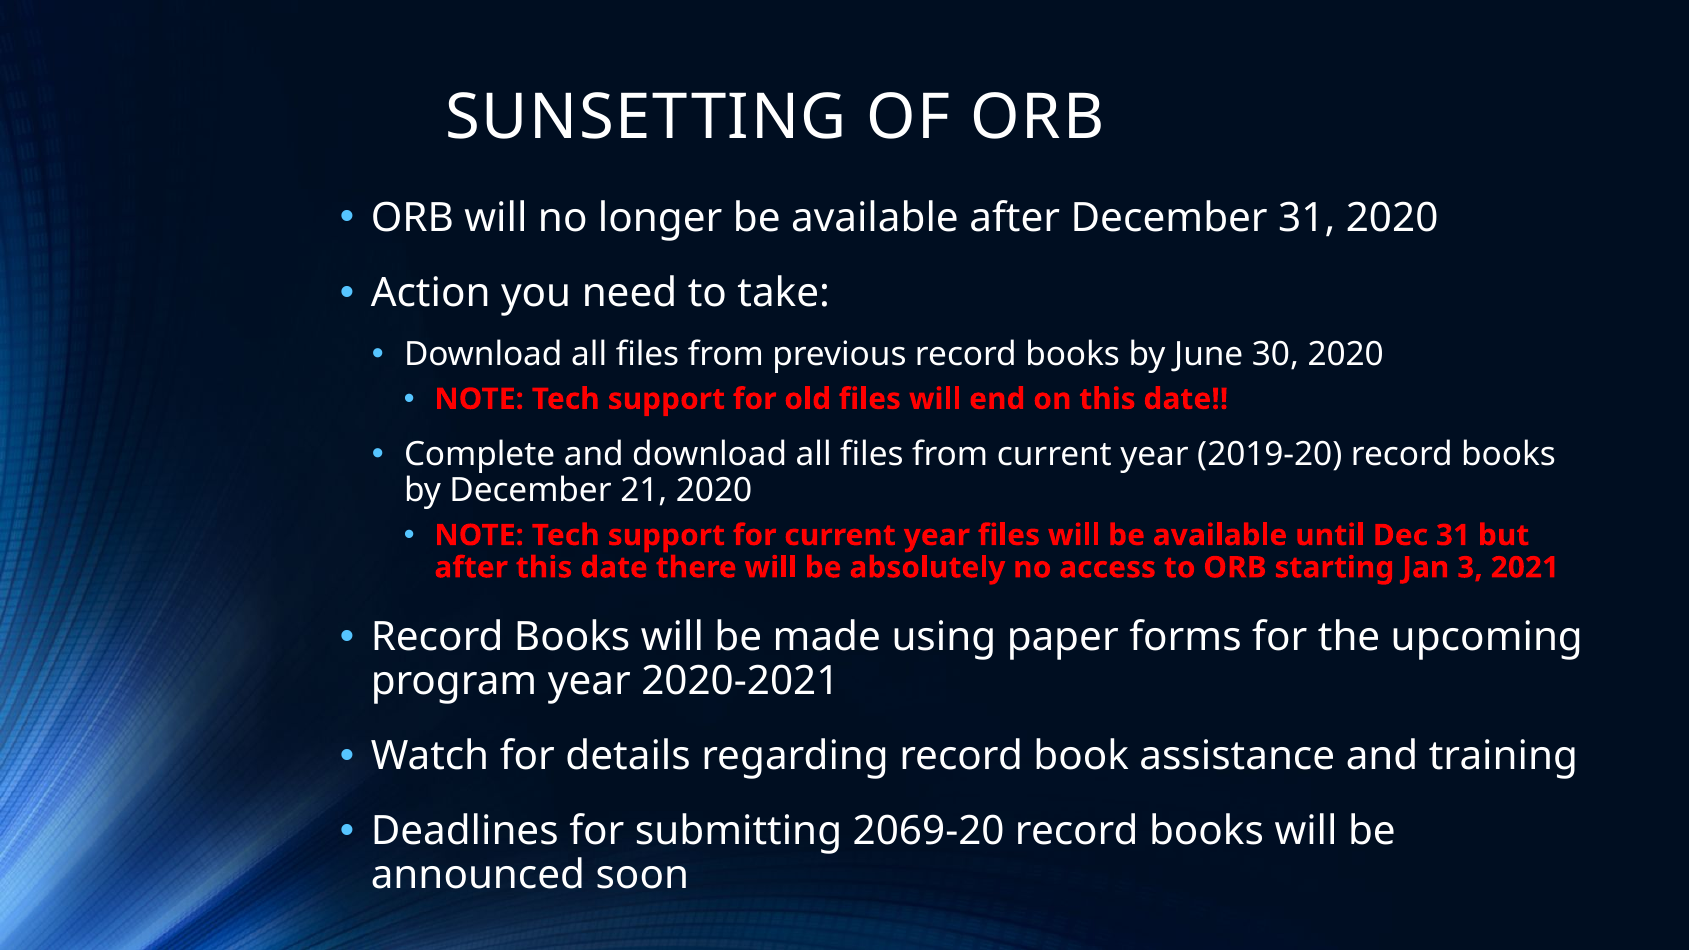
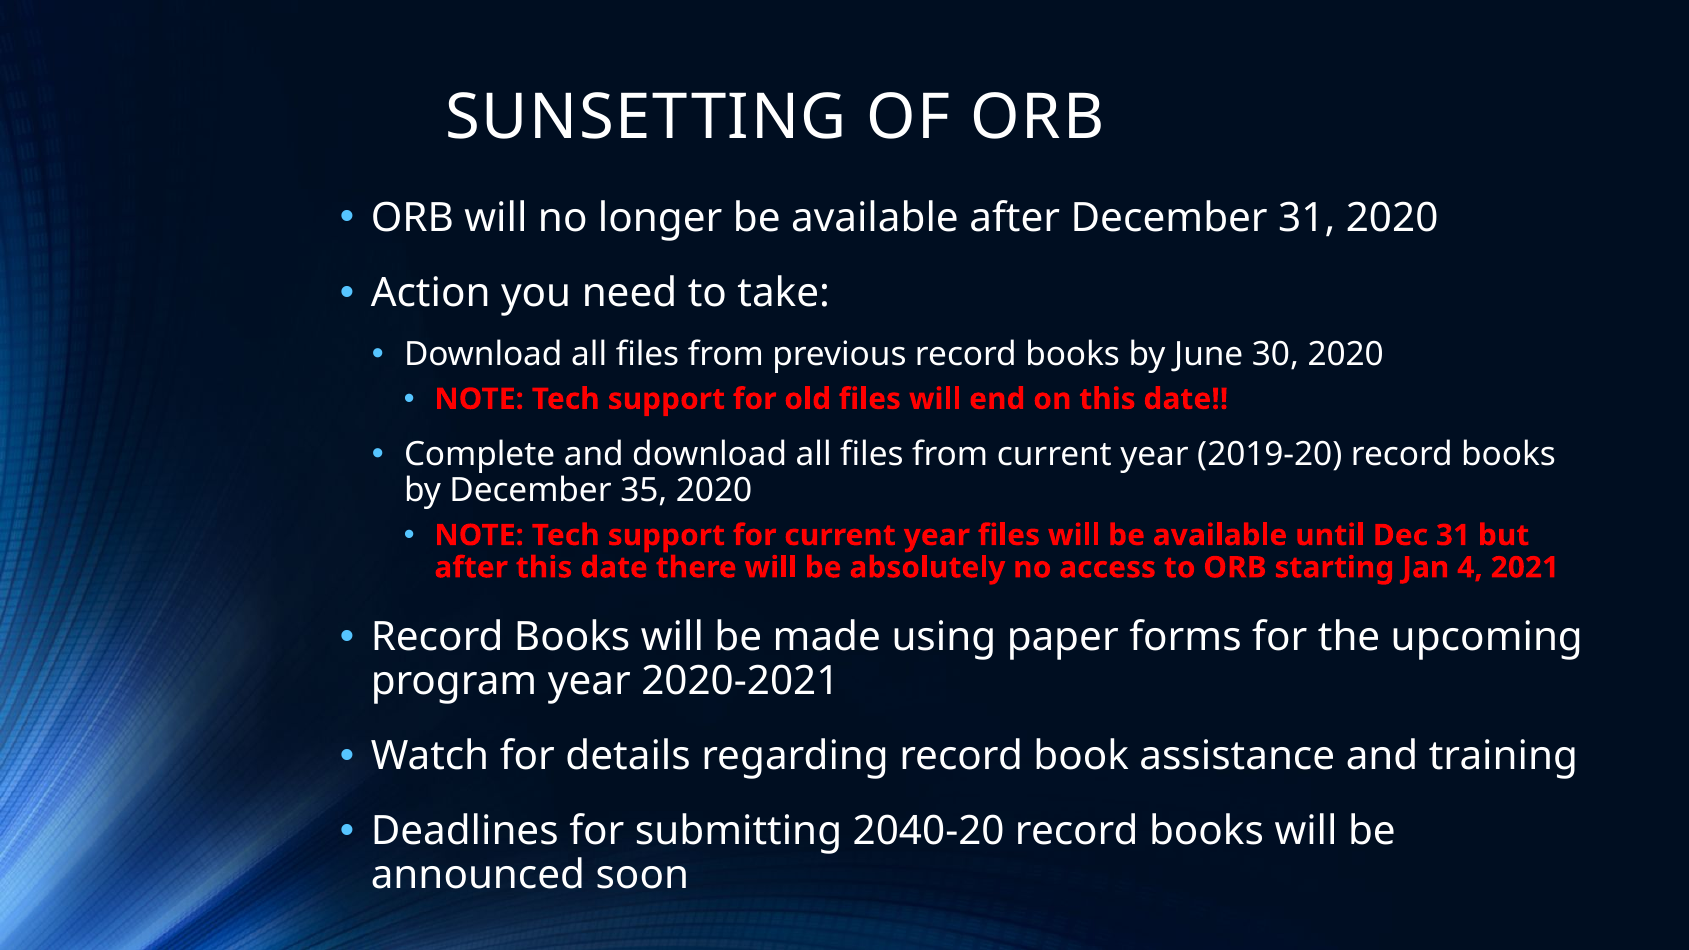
21: 21 -> 35 (644, 491)
3: 3 -> 4 (1470, 568)
2069-20: 2069-20 -> 2040-20 (929, 832)
